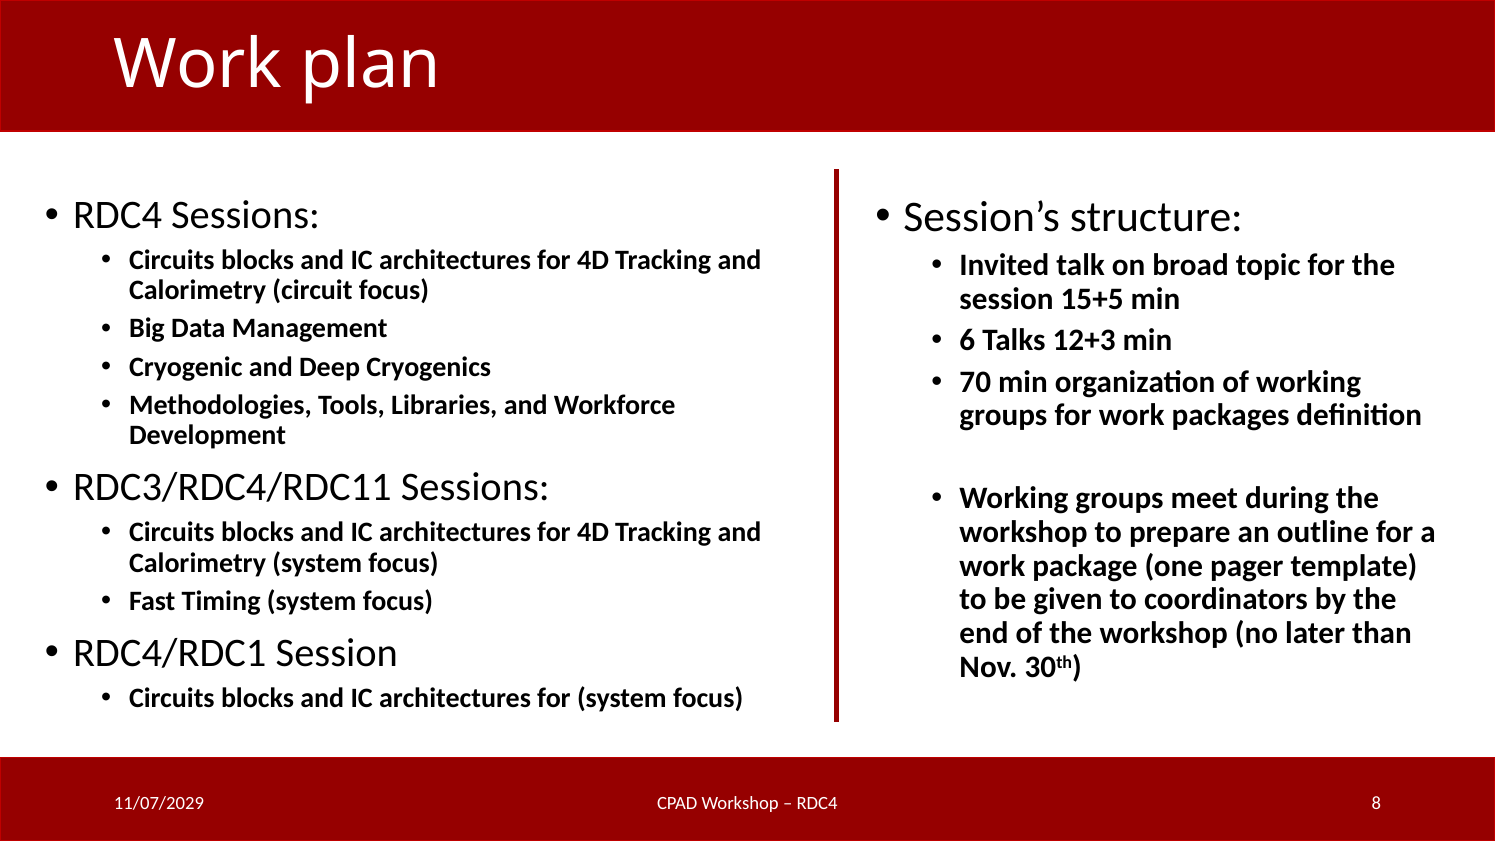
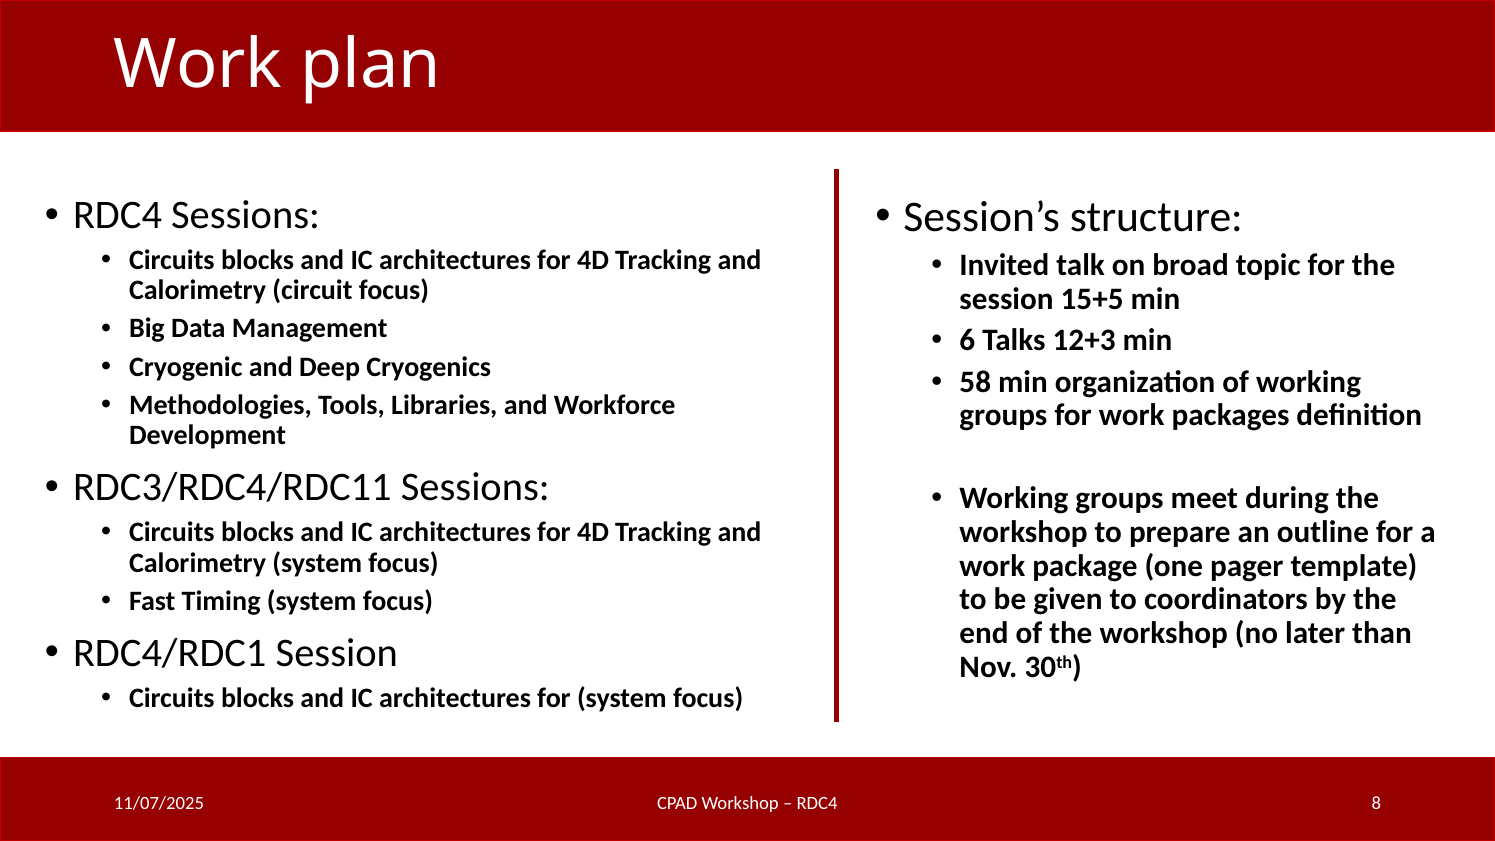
70: 70 -> 58 (975, 382)
11/07/2029: 11/07/2029 -> 11/07/2025 (159, 803)
